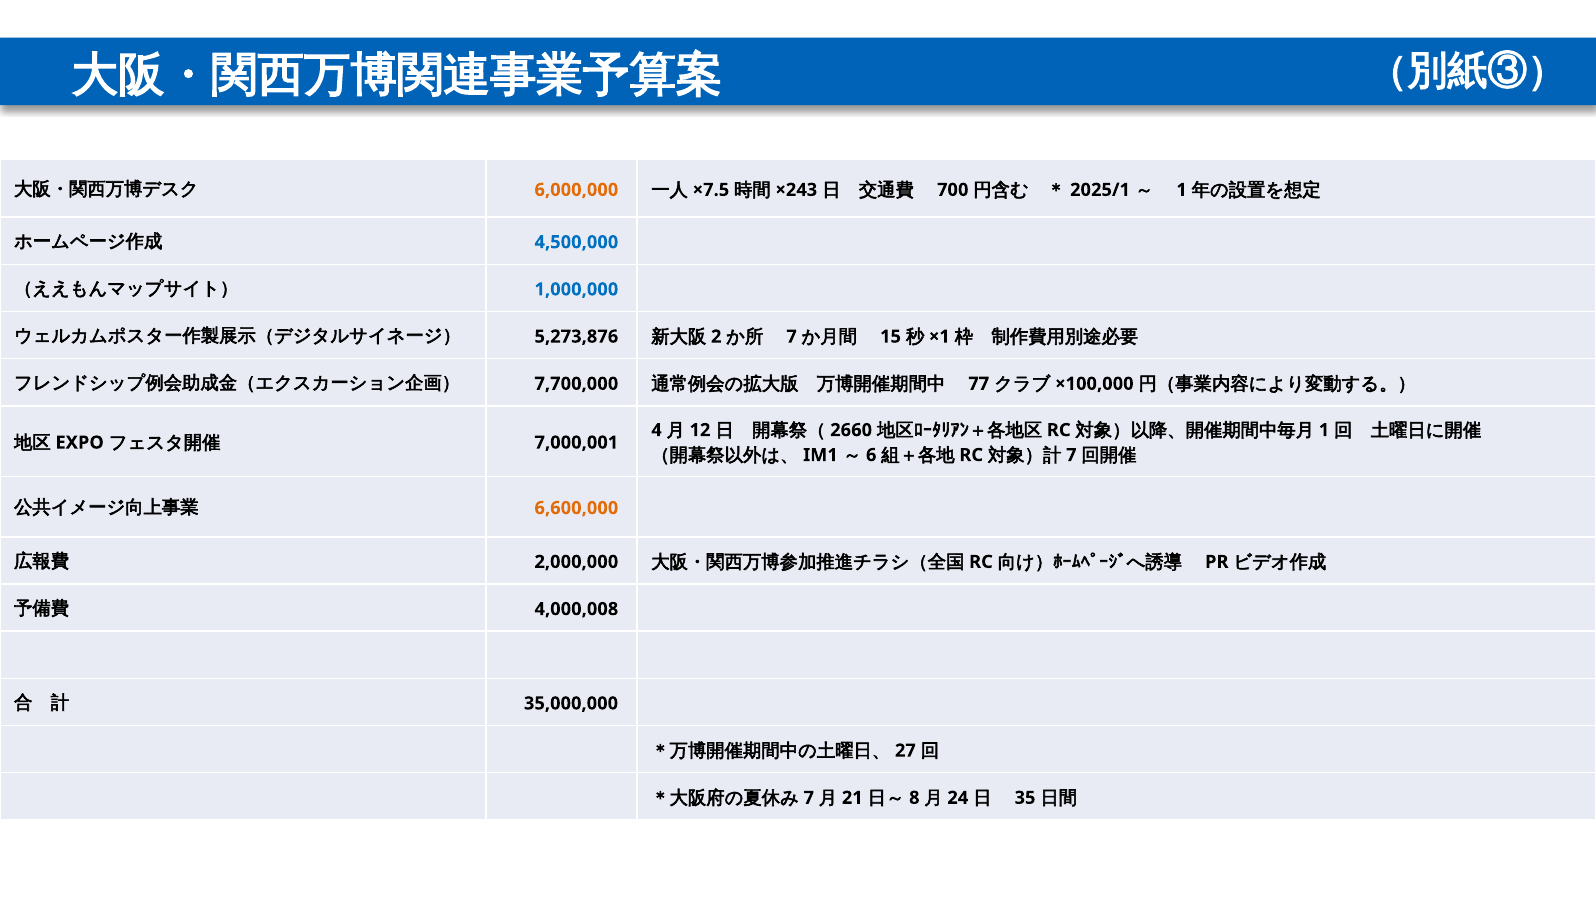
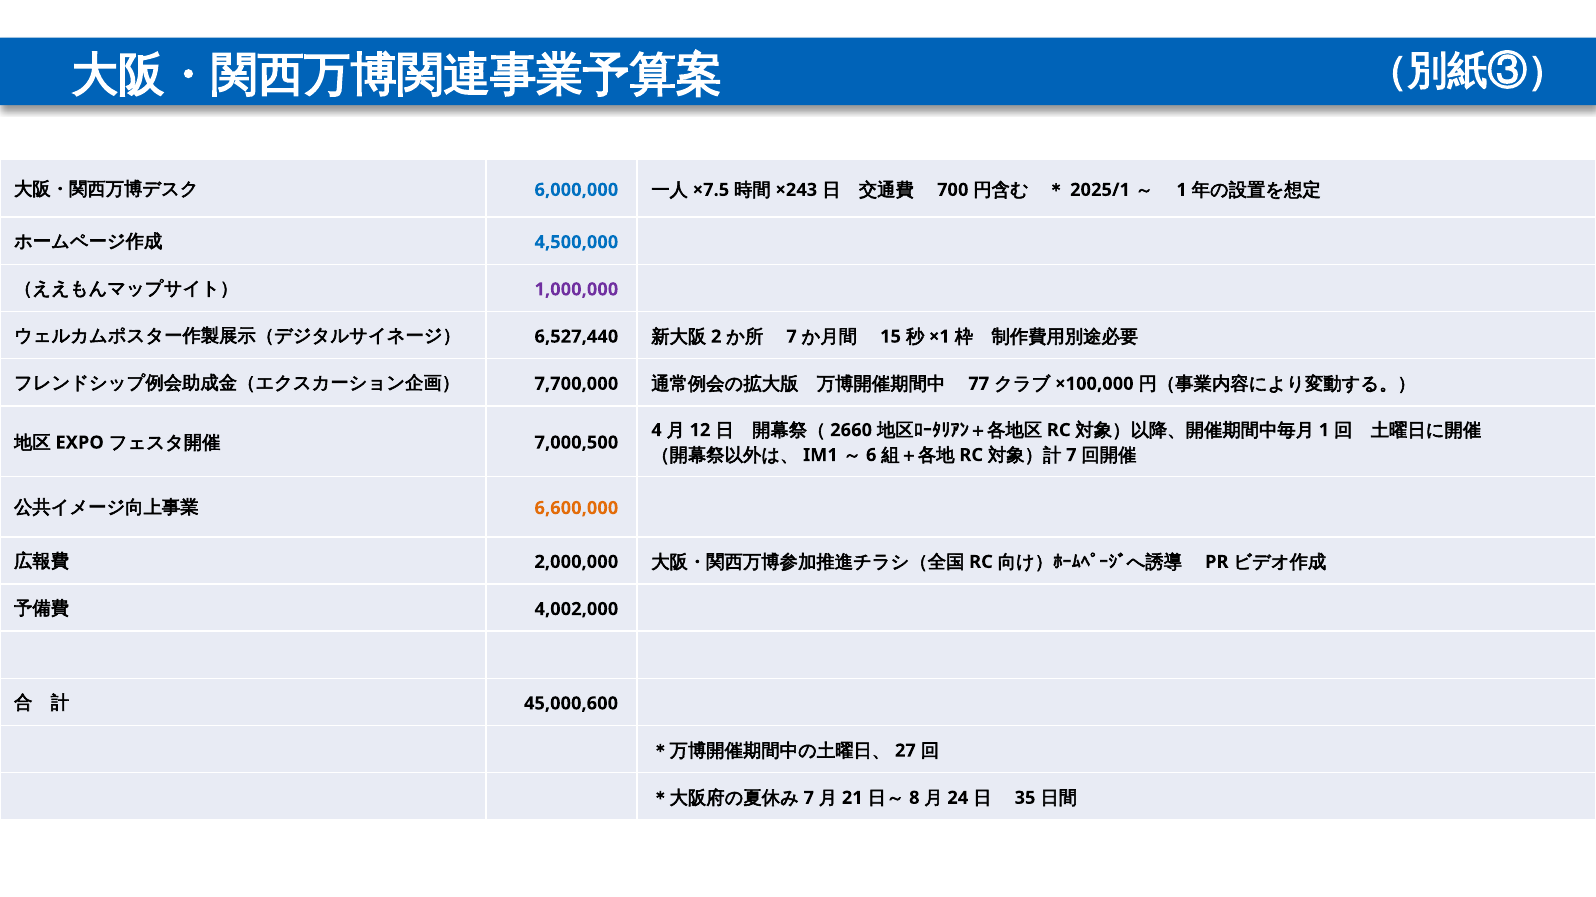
6,000,000 colour: orange -> blue (576, 190)
1,000,000 colour: blue -> purple (576, 290)
5,273,876: 5,273,876 -> 6,527,440 (576, 337)
7,000,001: 7,000,001 -> 7,000,500 (576, 443)
4,000,008: 4,000,008 -> 4,002,000 (576, 610)
35,000,000: 35,000,000 -> 45,000,600 (571, 704)
